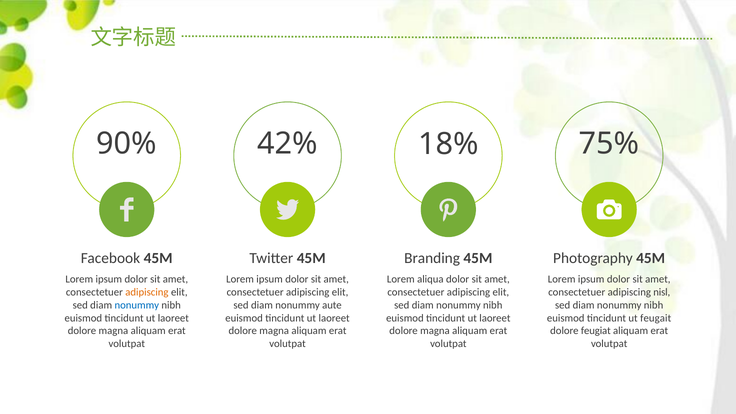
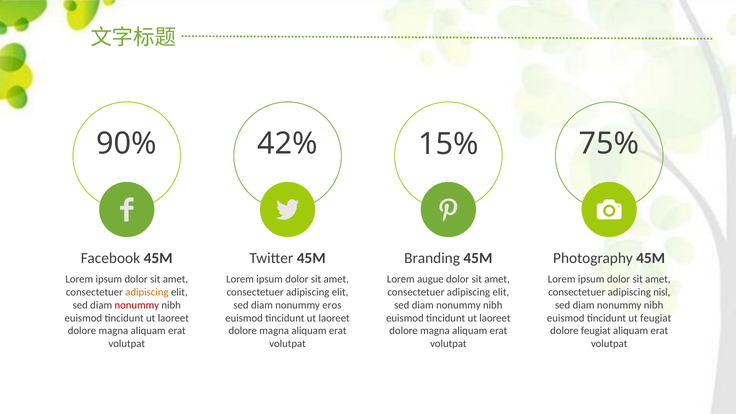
18%: 18% -> 15% (448, 144)
aliqua: aliqua -> augue (430, 279)
nonummy colour: blue -> red (137, 305)
aute: aute -> eros (332, 305)
ut feugait: feugait -> feugiat (656, 318)
